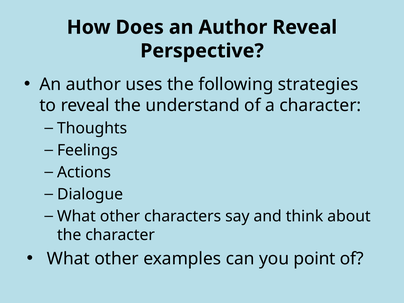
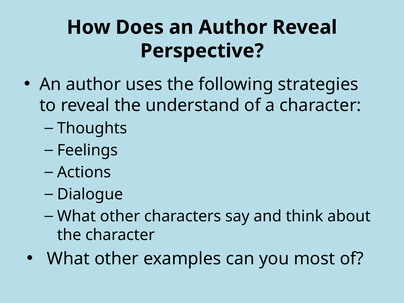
point: point -> most (314, 259)
